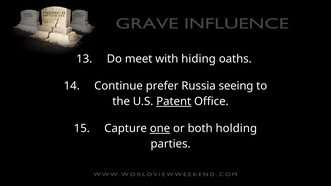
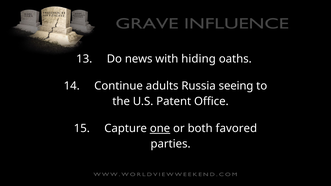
meet: meet -> news (139, 59)
prefer: prefer -> adults (162, 86)
Patent underline: present -> none (174, 102)
holding: holding -> favored (236, 129)
